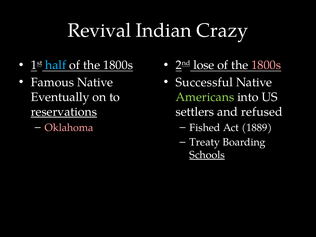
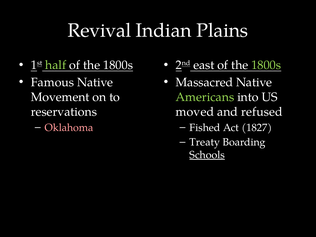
Crazy: Crazy -> Plains (222, 31)
half colour: light blue -> light green (56, 65)
lose: lose -> east (204, 65)
1800s colour: pink -> light green (266, 65)
Successful: Successful -> Massacred (204, 82)
Eventually: Eventually -> Movement (60, 97)
reservations underline: present -> none (64, 112)
settlers: settlers -> moved (195, 112)
1889: 1889 -> 1827 (257, 128)
